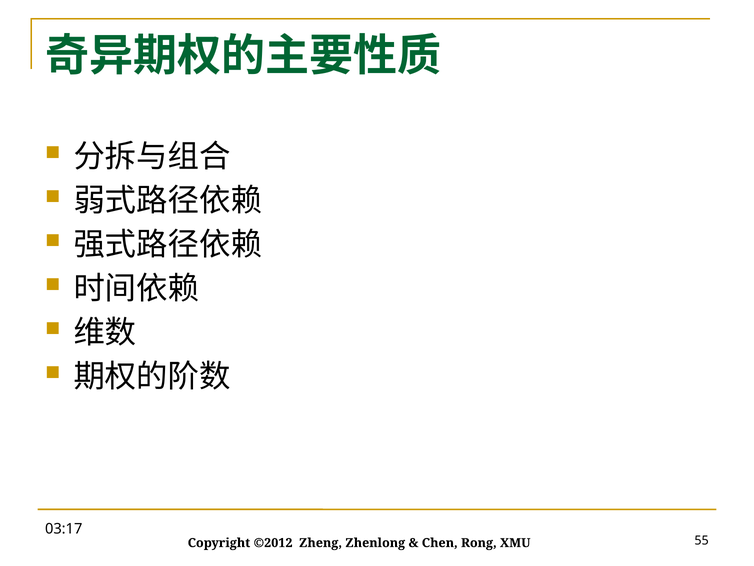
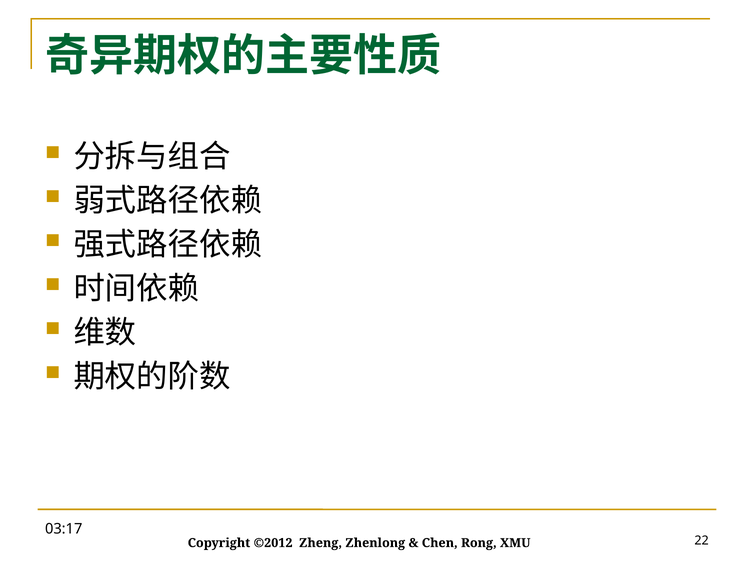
55: 55 -> 22 (702, 540)
